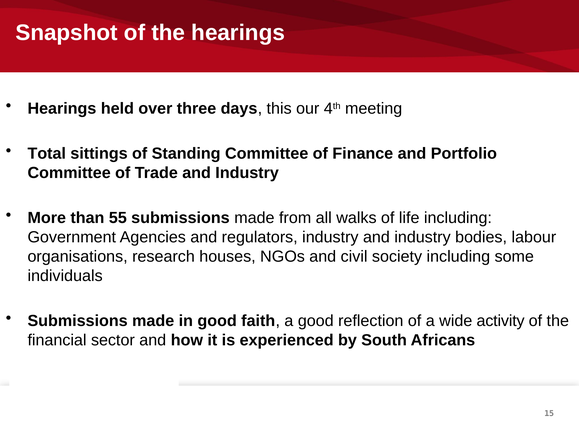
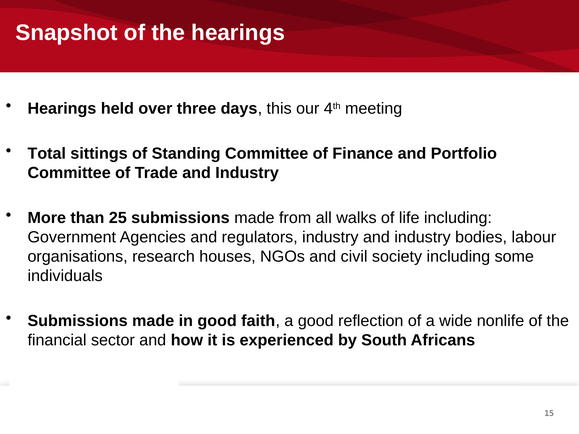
55: 55 -> 25 (118, 218)
activity: activity -> nonlife (500, 321)
